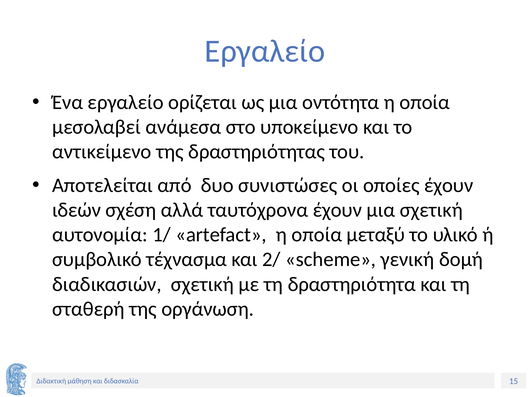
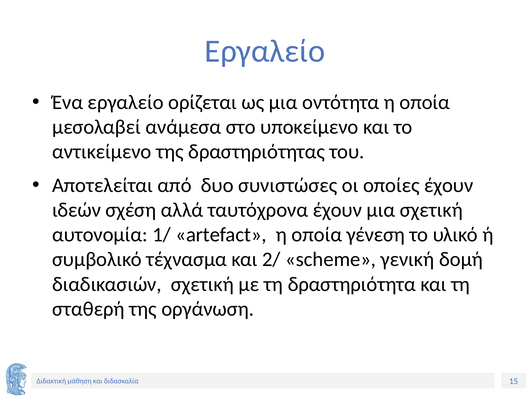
μεταξύ: μεταξύ -> γένεση (376, 235)
